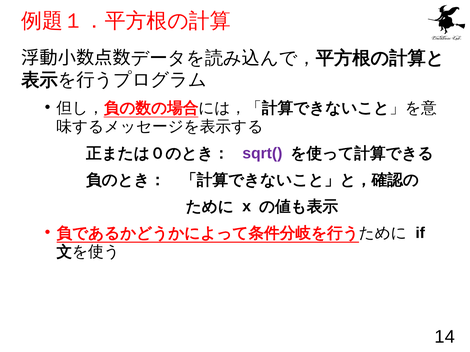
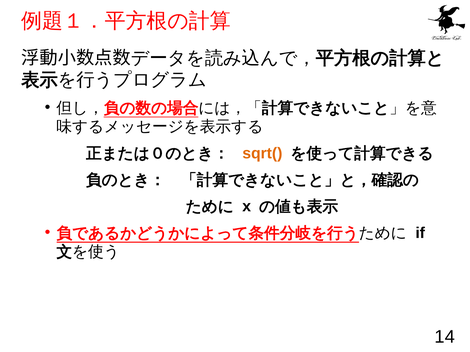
sqrt( colour: purple -> orange (262, 153)
